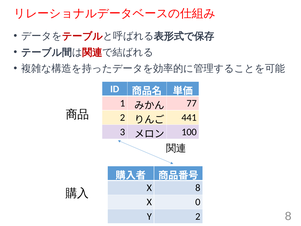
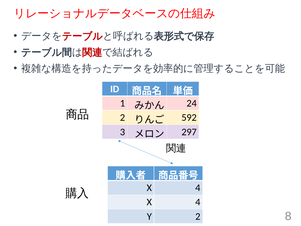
77: 77 -> 24 (192, 103)
441: 441 -> 592 (189, 118)
100: 100 -> 297 (189, 132)
8: 8 -> 4 (198, 188)
0: 0 -> 4 (198, 202)
